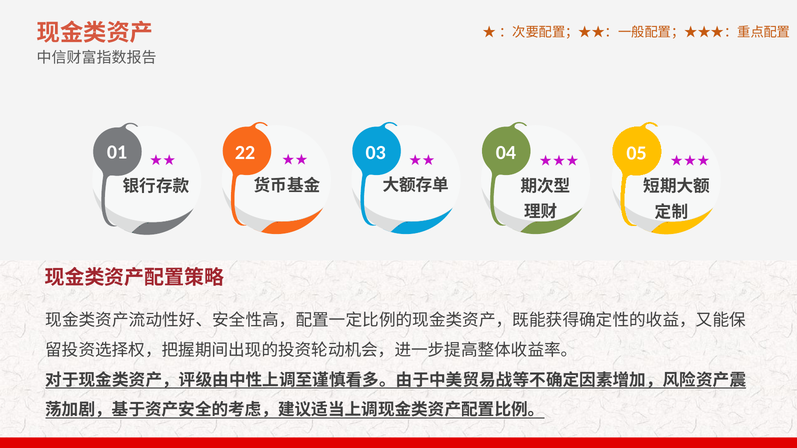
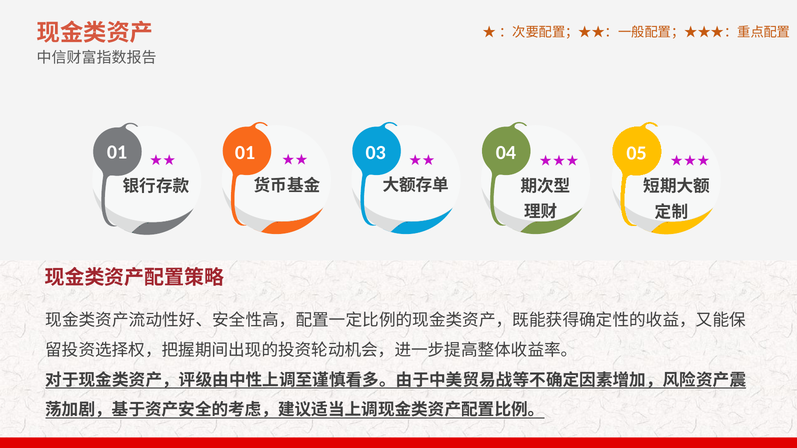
01 22: 22 -> 01 (245, 153)
